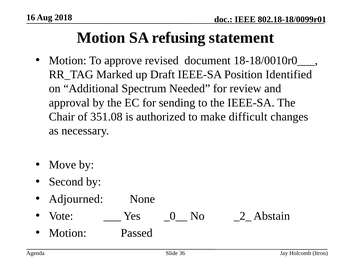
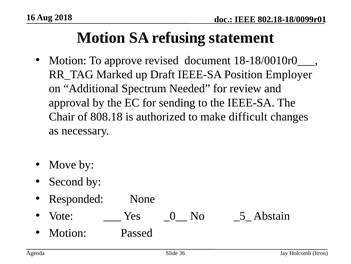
Identified: Identified -> Employer (289, 74)
351.08: 351.08 -> 808.18 (106, 116)
Adjourned: Adjourned -> Responded (76, 198)
_2_: _2_ -> _5_ (243, 215)
